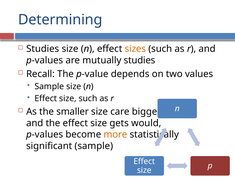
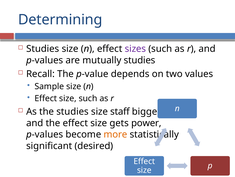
sizes colour: orange -> purple (135, 49)
the smaller: smaller -> studies (73, 111)
care: care -> staff (120, 111)
would: would -> power (146, 123)
significant sample: sample -> desired (94, 145)
